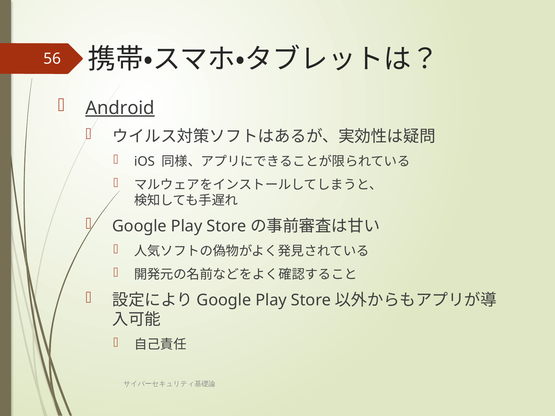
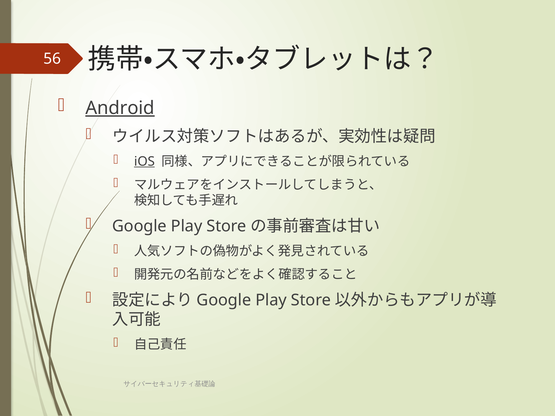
iOS underline: none -> present (144, 162)
